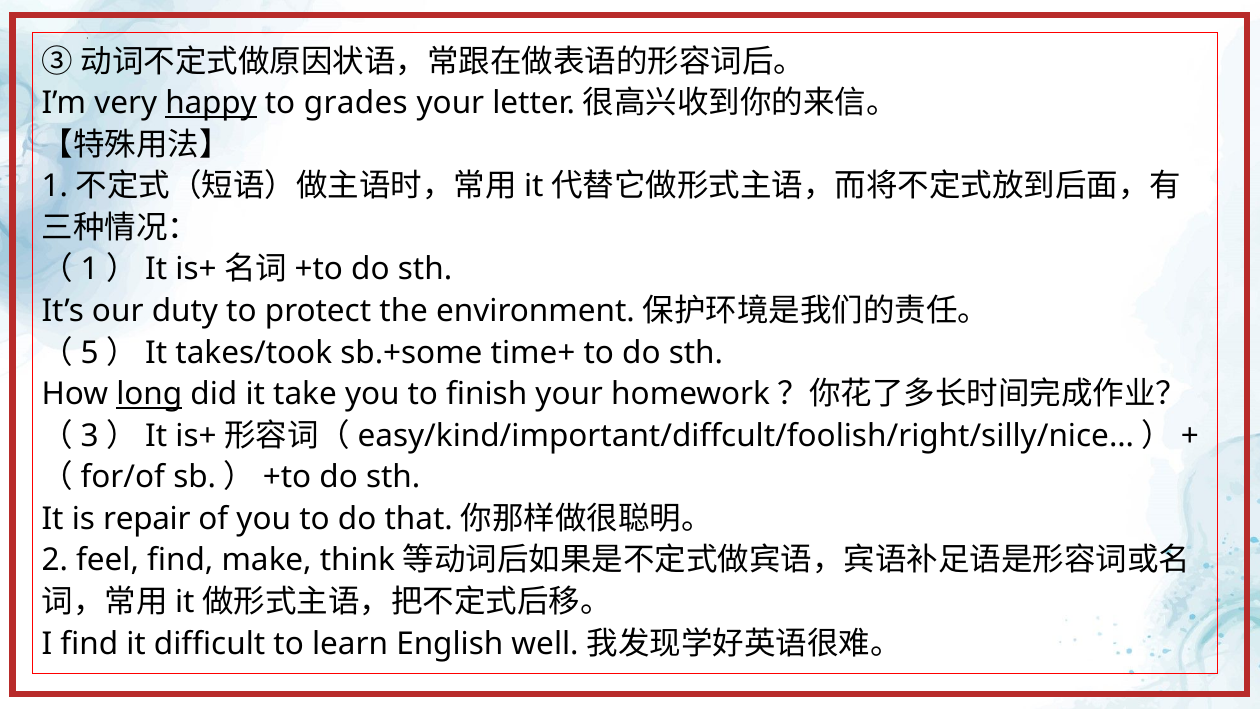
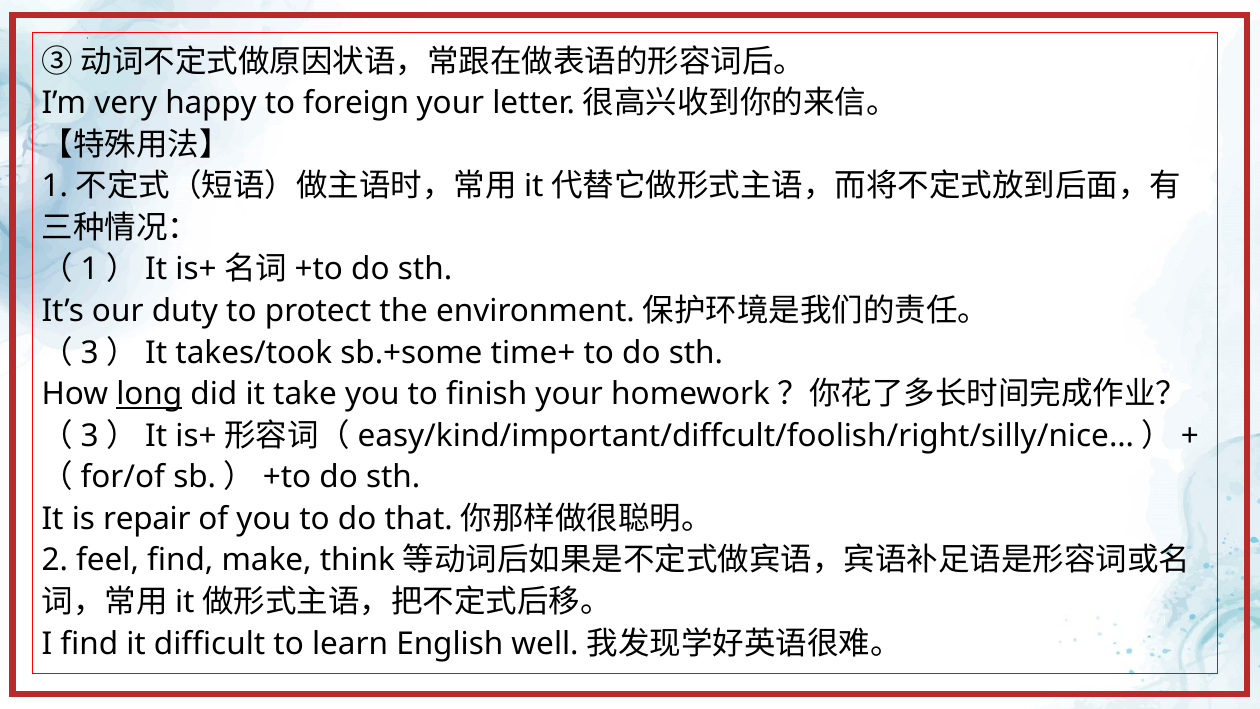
happy underline: present -> none (211, 103)
grades: grades -> foreign (356, 103)
5: 5 -> 3 (90, 353)
